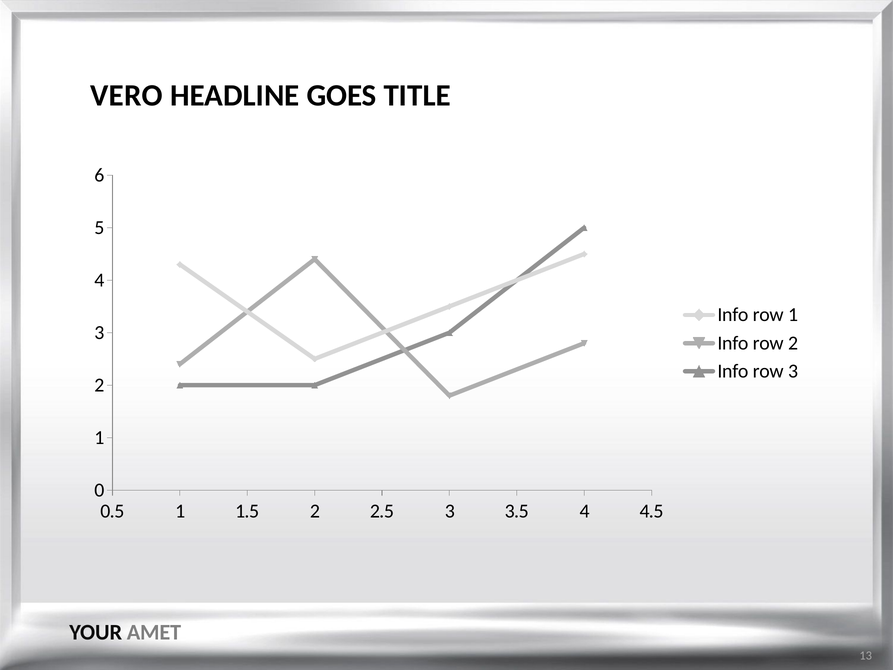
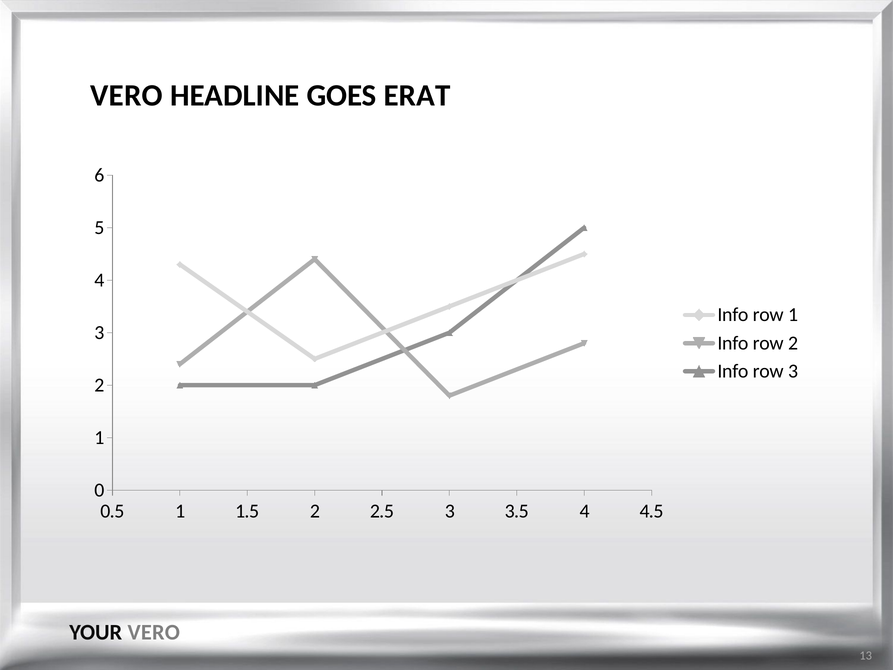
TITLE: TITLE -> ERAT (417, 96)
YOUR AMET: AMET -> VERO (154, 632)
